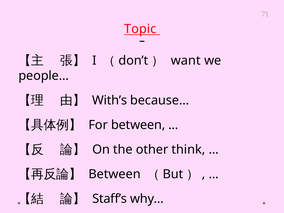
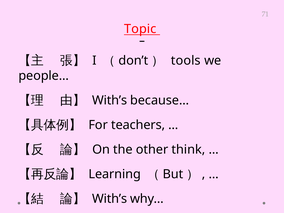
want: want -> tools (186, 60)
For between: between -> teachers (138, 125)
Between: Between -> Learning (115, 174)
Staff’s: Staff’s -> With’s (110, 199)
